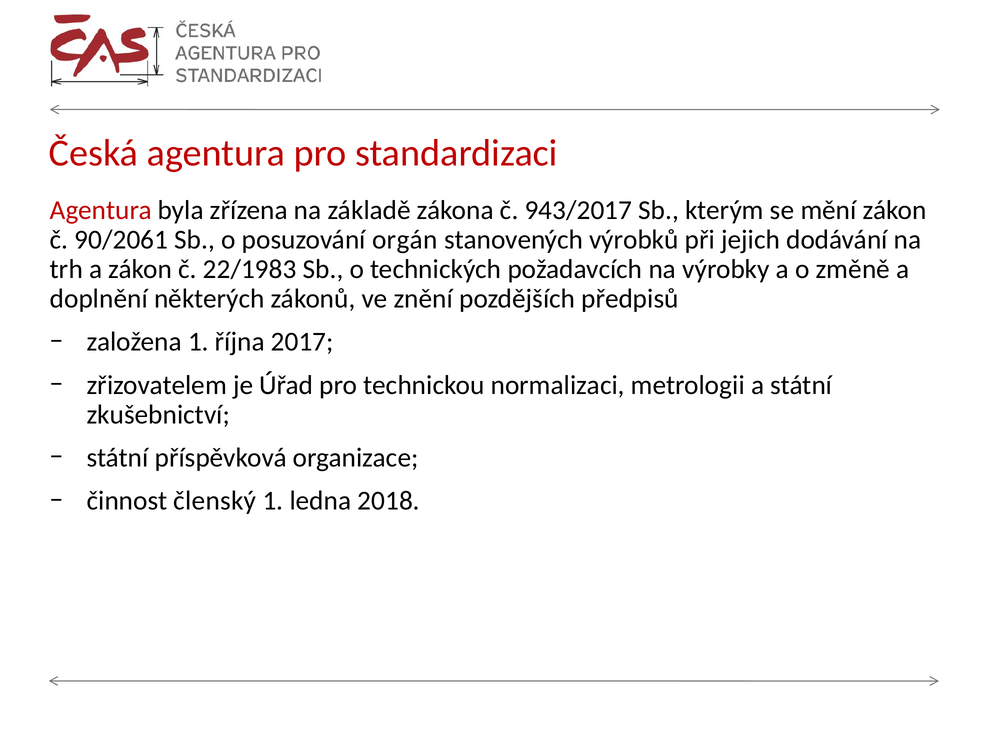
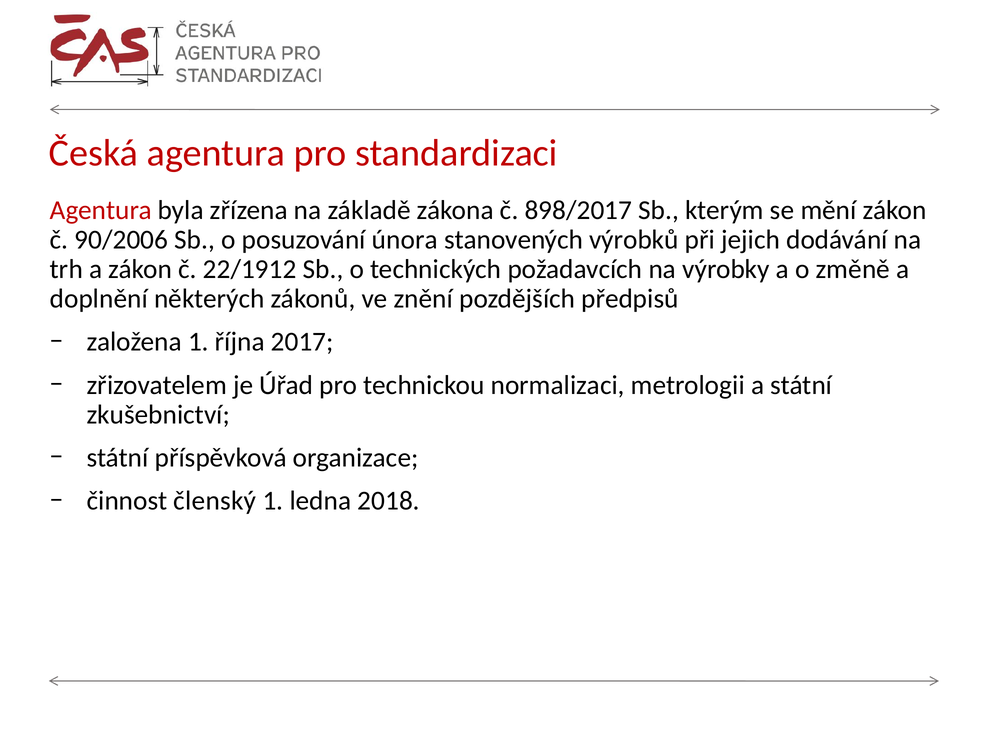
943/2017: 943/2017 -> 898/2017 (578, 210)
90/2061: 90/2061 -> 90/2006 (121, 240)
orgán: orgán -> února (405, 240)
22/1983: 22/1983 -> 22/1912 (250, 269)
